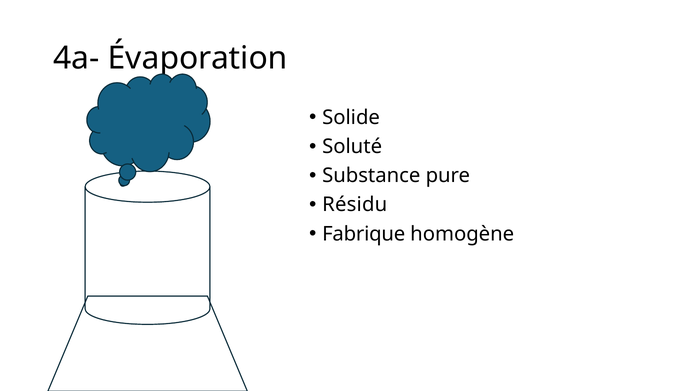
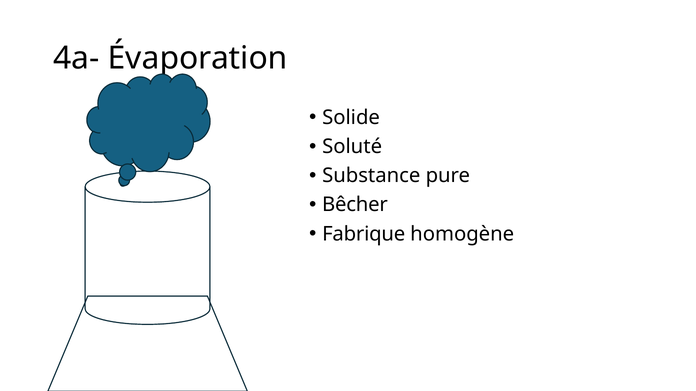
Résidu: Résidu -> Bêcher (355, 205)
